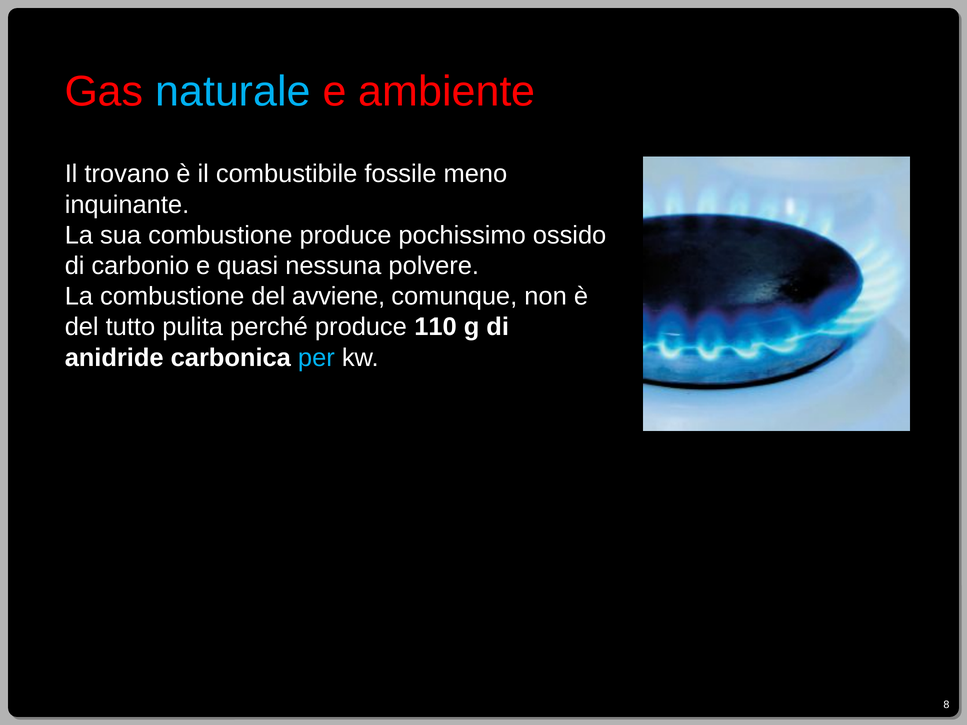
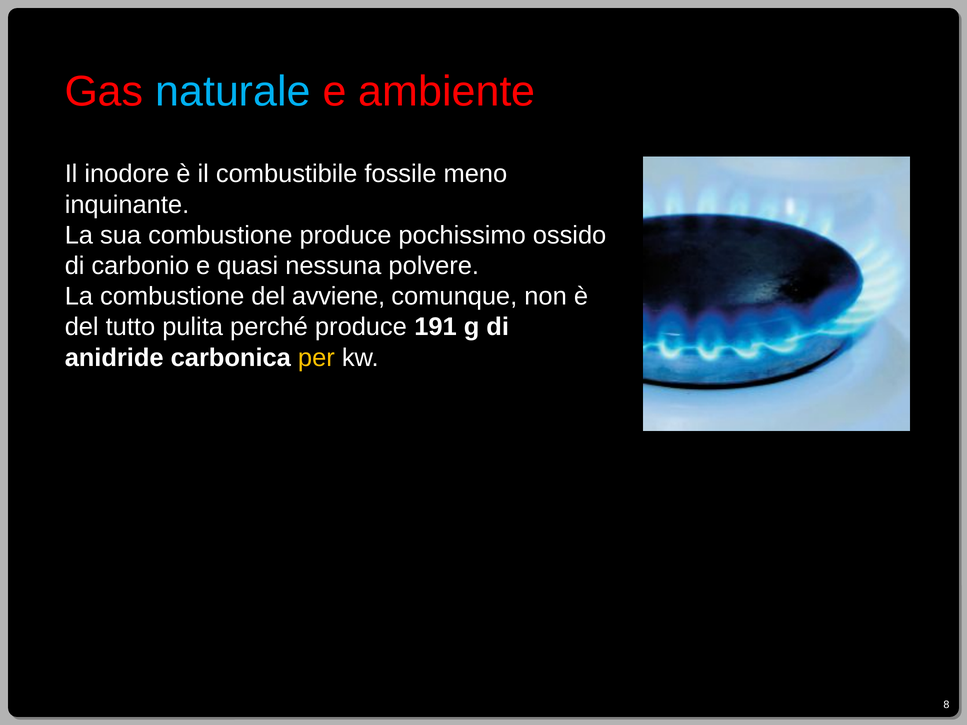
trovano: trovano -> inodore (127, 174)
110: 110 -> 191 (436, 327)
per colour: light blue -> yellow (316, 358)
